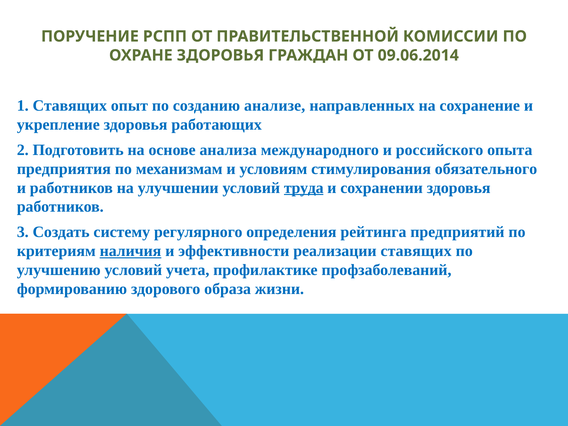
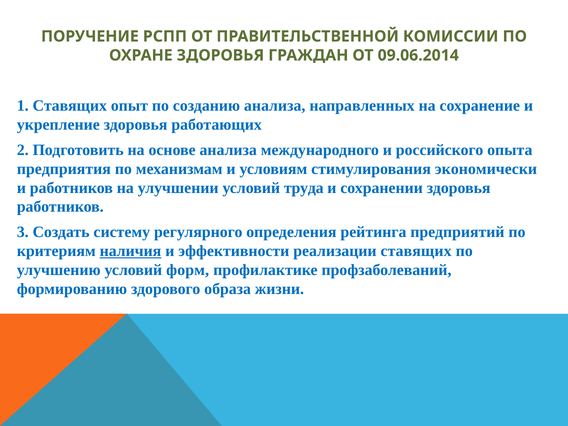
созданию анализе: анализе -> анализа (275, 106)
обязательного: обязательного -> экономически (486, 169)
труда underline: present -> none (304, 188)
учета: учета -> форм (188, 270)
